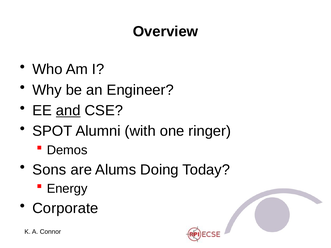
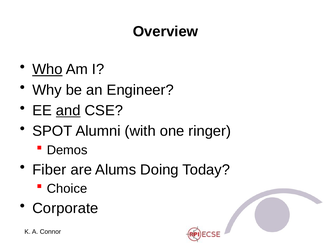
Who underline: none -> present (47, 69)
Sons: Sons -> Fiber (49, 170)
Energy: Energy -> Choice (67, 189)
